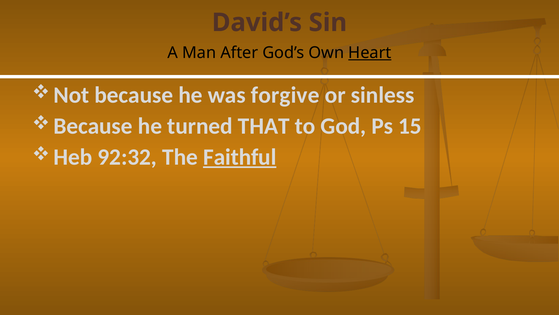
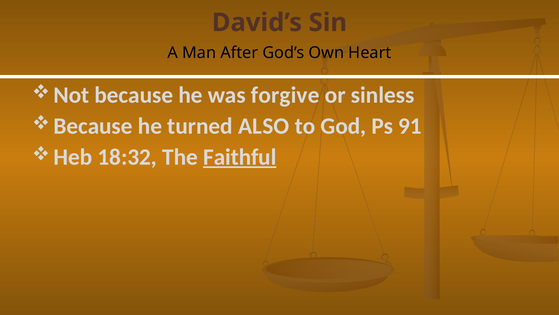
Heart underline: present -> none (370, 53)
THAT: THAT -> ALSO (264, 126)
15: 15 -> 91 (410, 126)
92:32: 92:32 -> 18:32 (127, 157)
